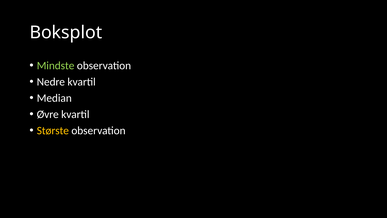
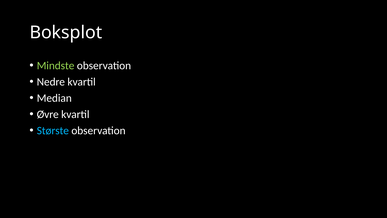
Største colour: yellow -> light blue (53, 130)
